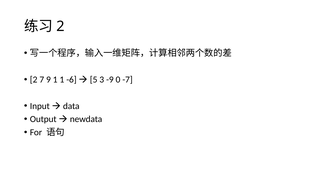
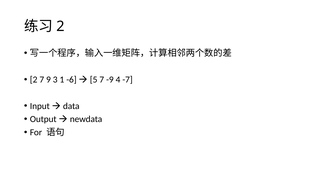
9 1: 1 -> 3 (55, 80)
5 3: 3 -> 7 (102, 80)
0: 0 -> 4 (118, 80)
